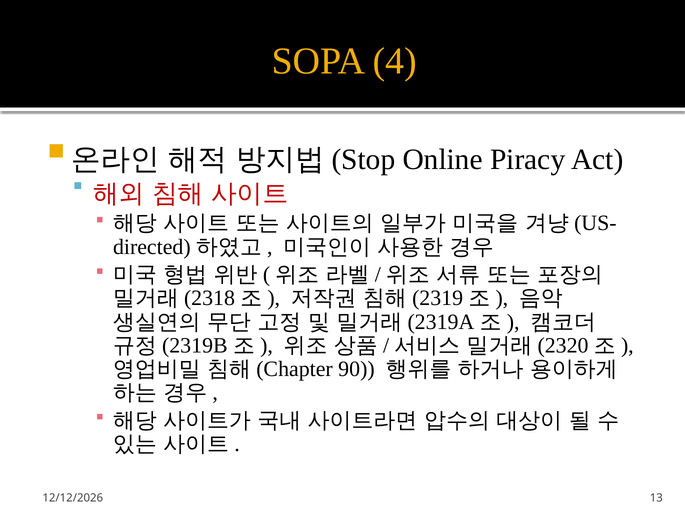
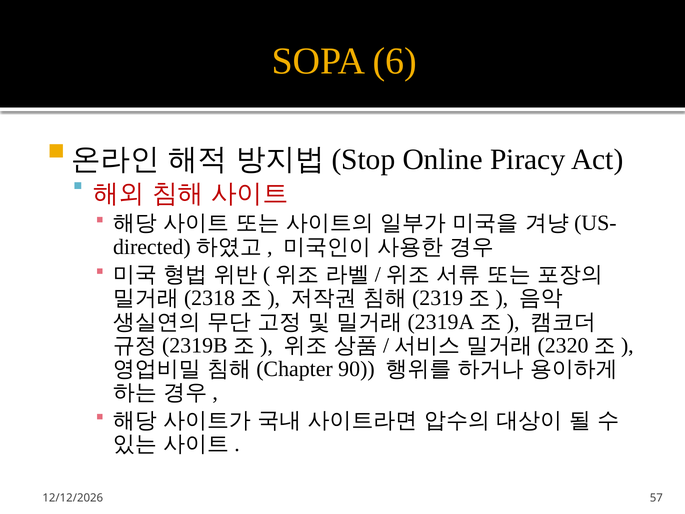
4: 4 -> 6 (395, 61)
13: 13 -> 57 (656, 498)
